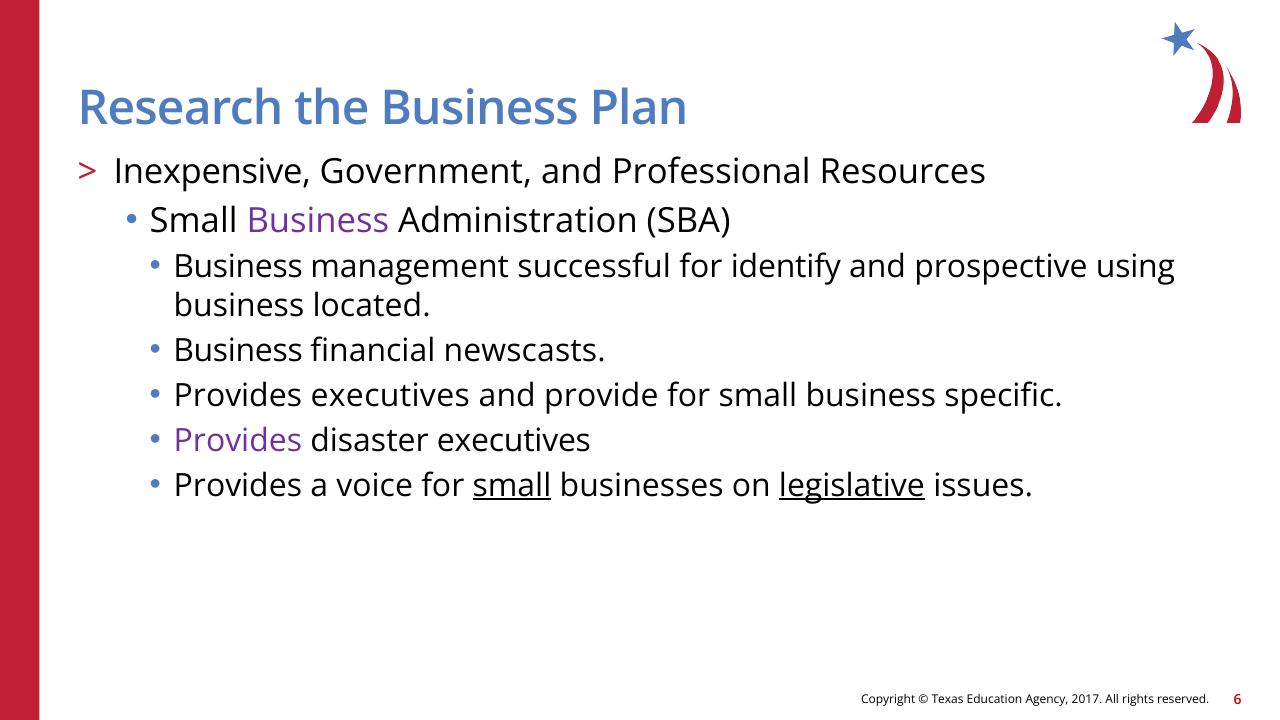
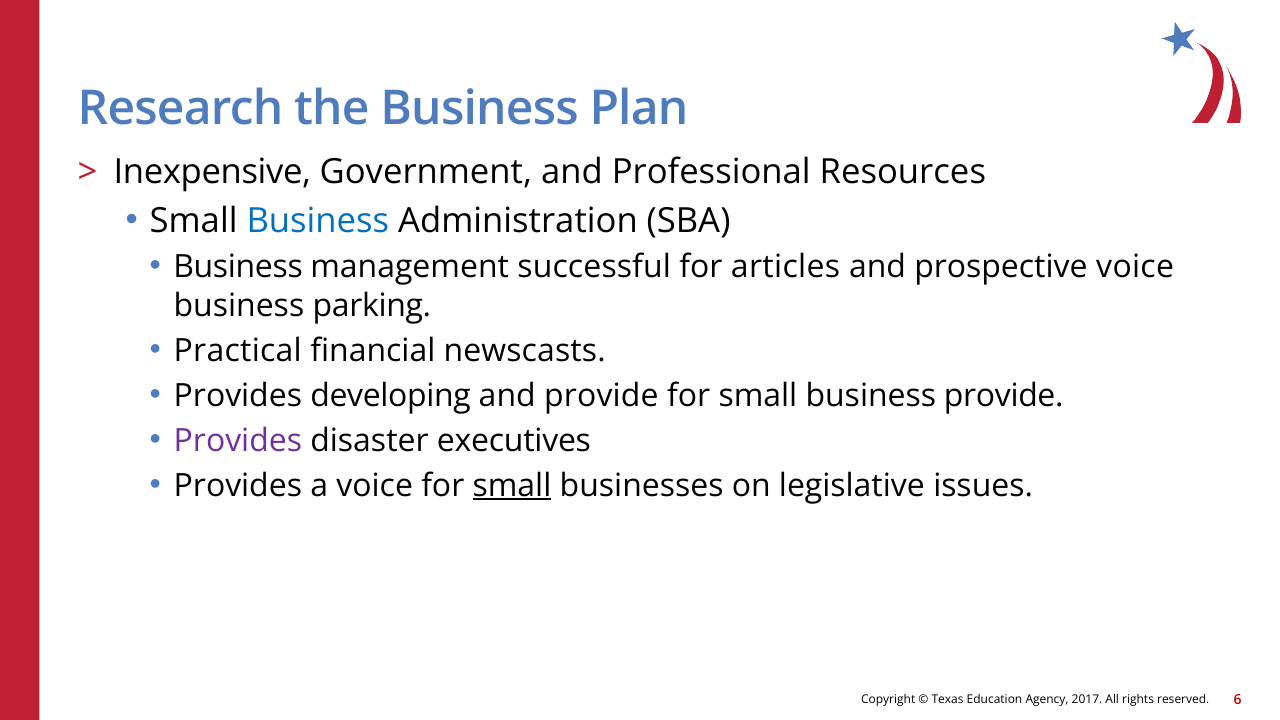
Business colour: purple -> blue (318, 221)
identify: identify -> articles (786, 267)
prospective using: using -> voice (1135, 267)
located: located -> parking (372, 305)
Business: Business -> Practical (238, 350)
Provides executives: executives -> developing (391, 396)
business specific: specific -> provide (1004, 396)
legislative underline: present -> none (852, 486)
